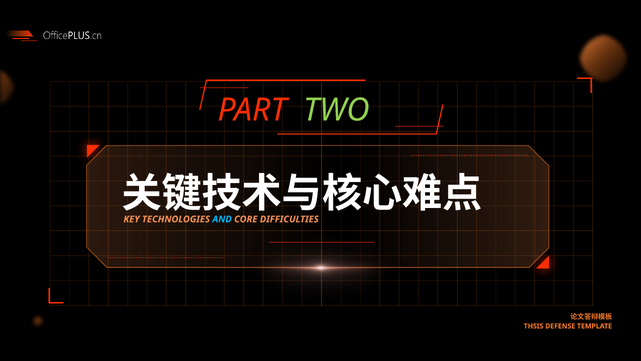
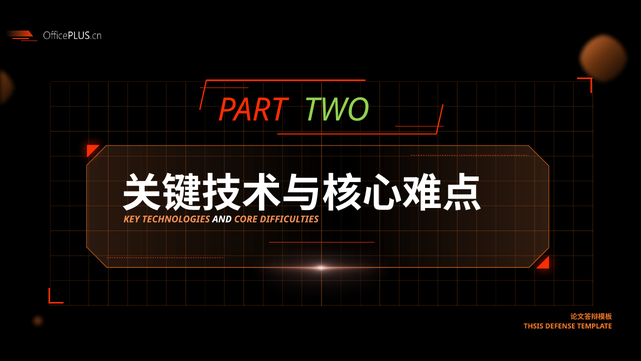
AND colour: light blue -> white (222, 219)
